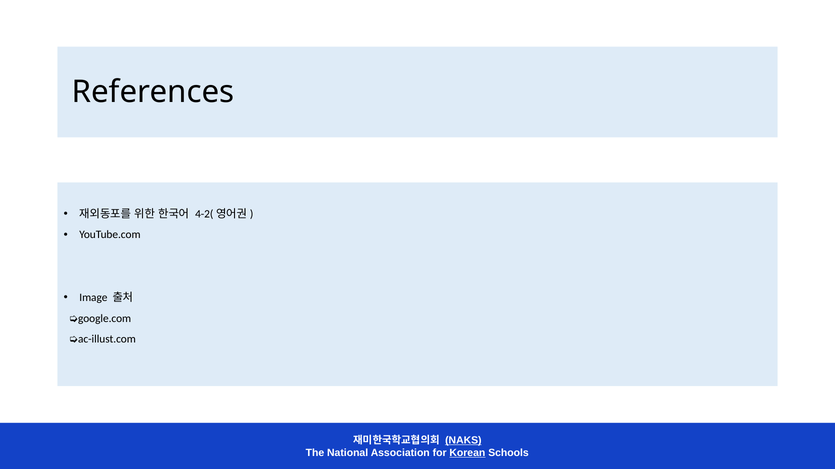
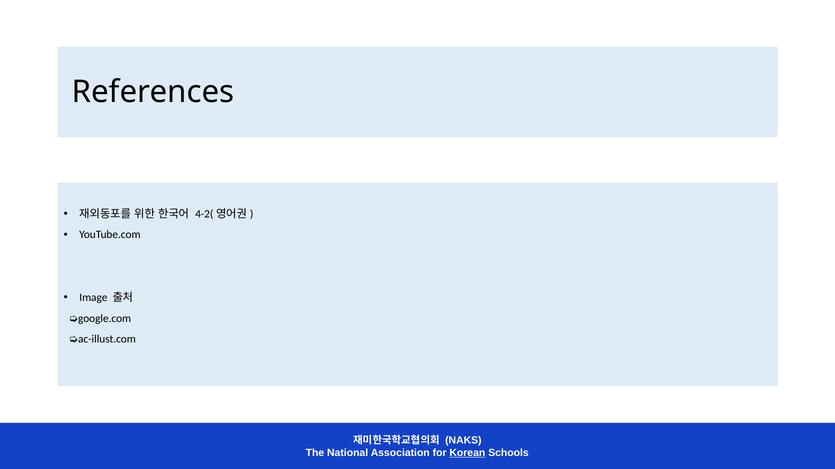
NAKS underline: present -> none (463, 441)
